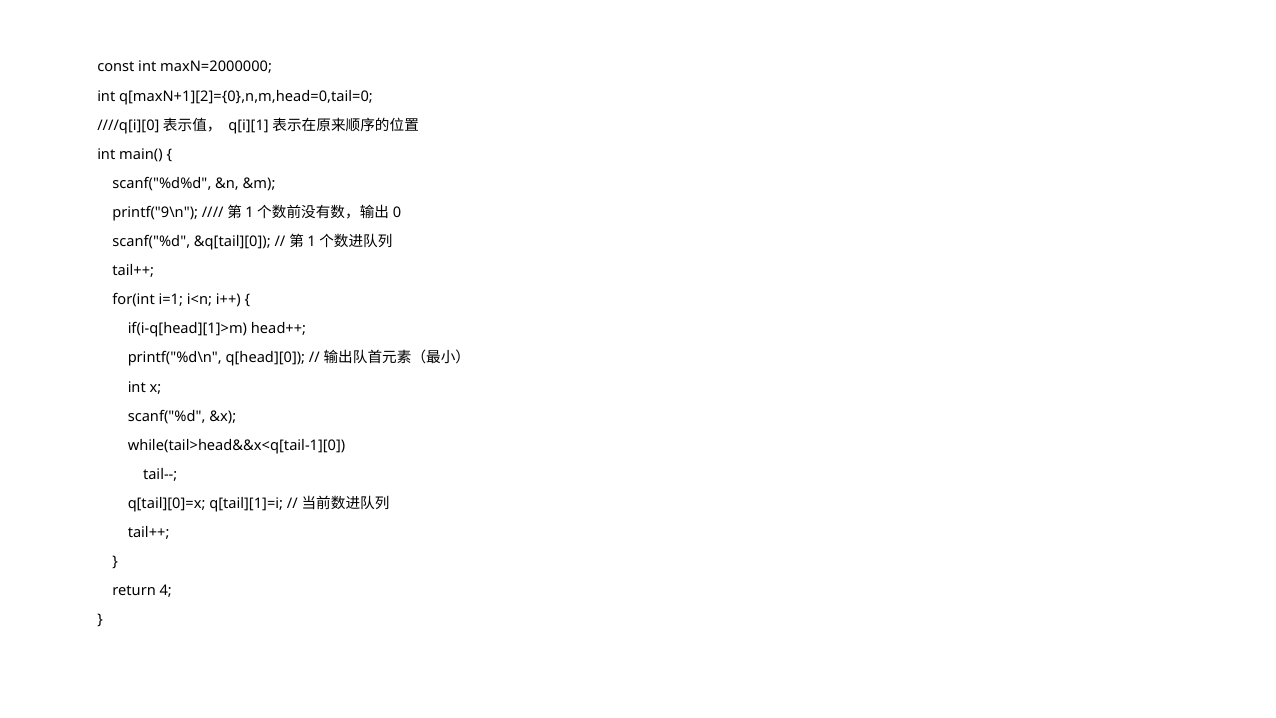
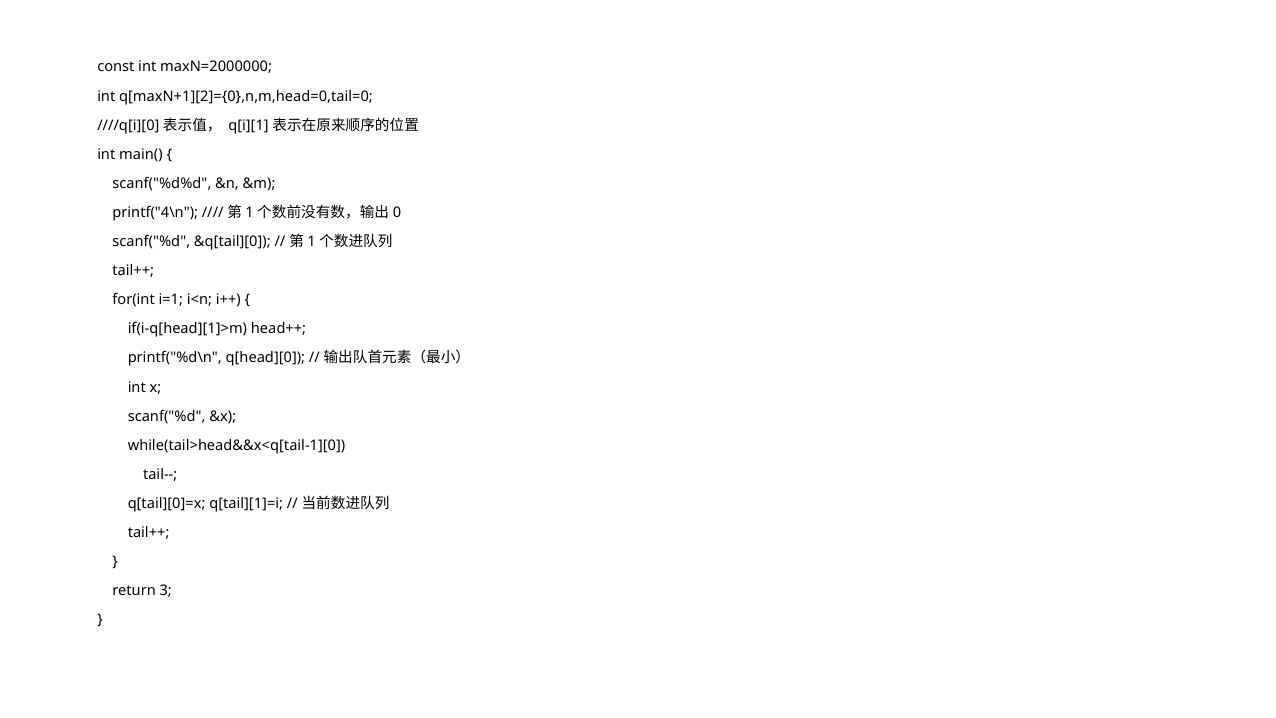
printf("9\n: printf("9\n -> printf("4\n (155, 213)
4: 4 -> 3 (166, 591)
